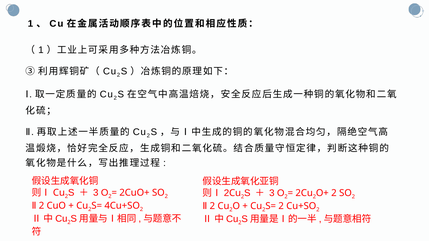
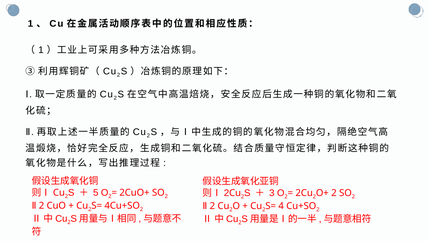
3: 3 -> 5 (96, 193)
2: 2 -> 4 (281, 206)
